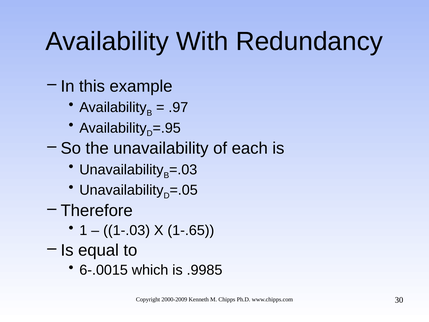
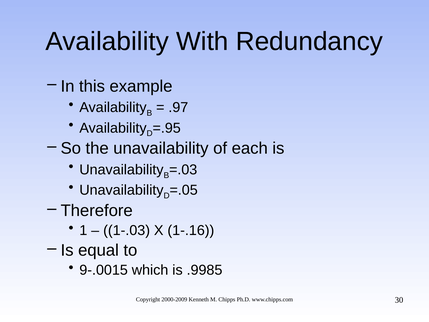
1-.65: 1-.65 -> 1-.16 (191, 230)
6-.0015: 6-.0015 -> 9-.0015 (104, 270)
